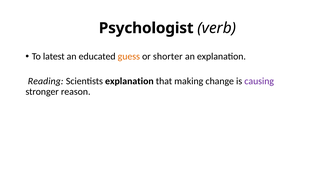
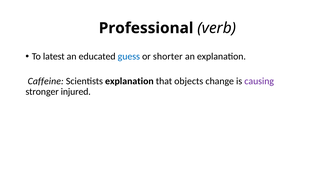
Psychologist: Psychologist -> Professional (146, 28)
guess colour: orange -> blue (129, 57)
Reading: Reading -> Caffeine (46, 81)
making: making -> objects (189, 81)
reason: reason -> injured (76, 92)
